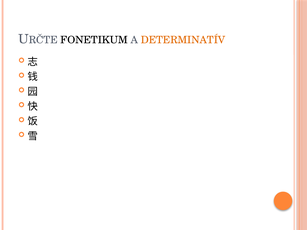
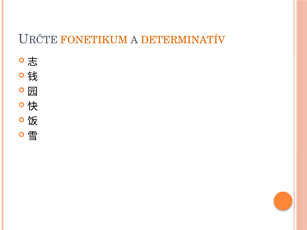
FONETIKUM colour: black -> orange (94, 40)
